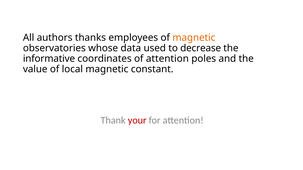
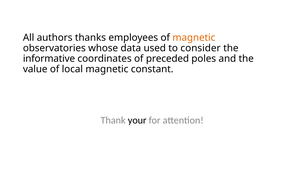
decrease: decrease -> consider (201, 48)
of attention: attention -> preceded (167, 59)
your colour: red -> black (137, 121)
